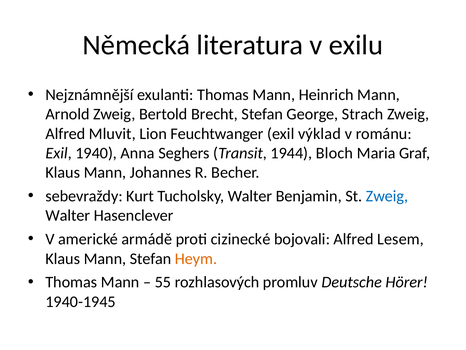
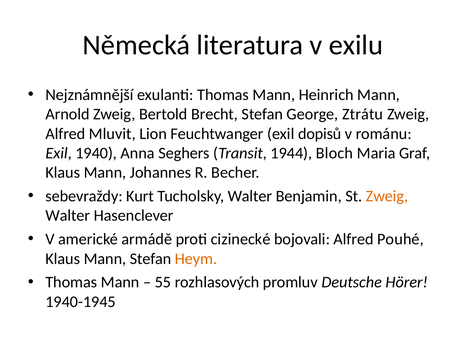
Strach: Strach -> Ztrátu (363, 114)
výklad: výklad -> dopisů (320, 134)
Zweig colour: blue -> orange (387, 196)
Lesem: Lesem -> Pouhé (401, 239)
